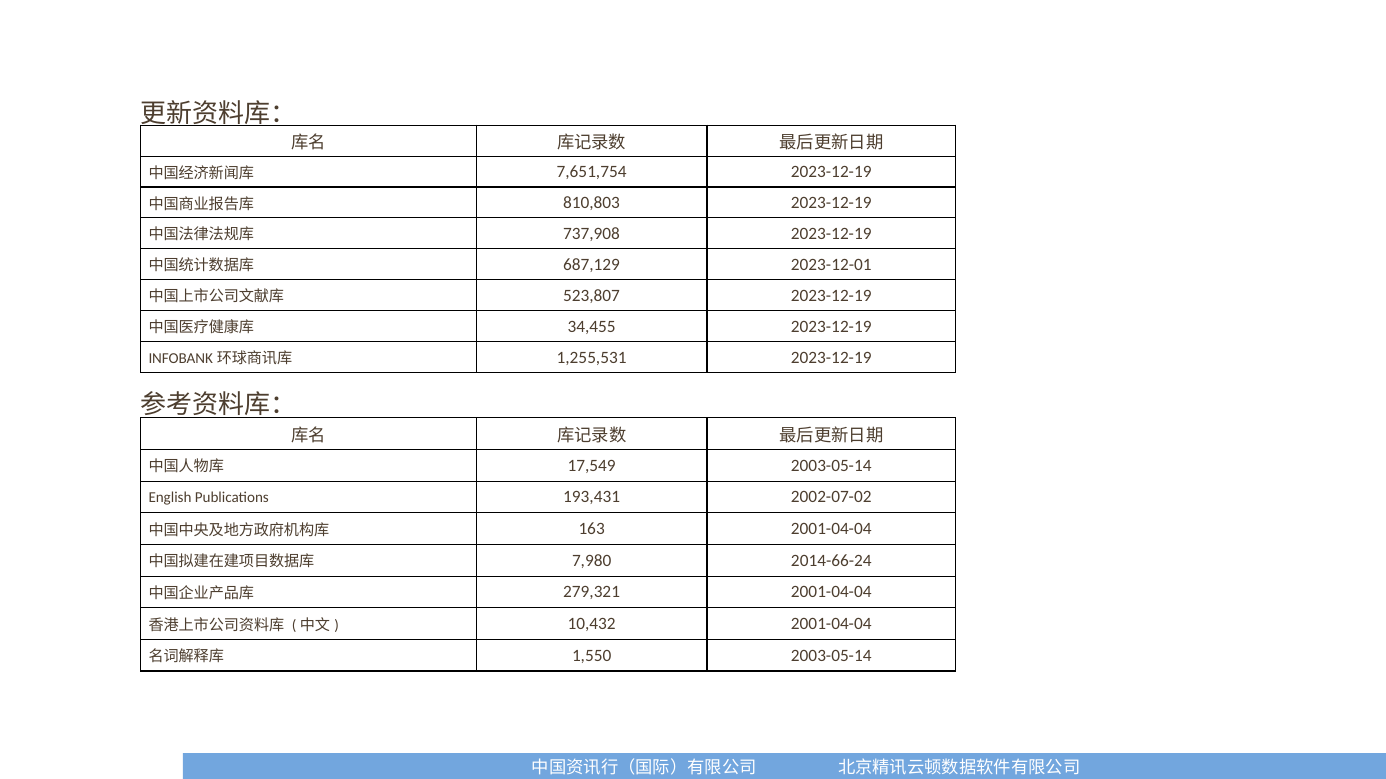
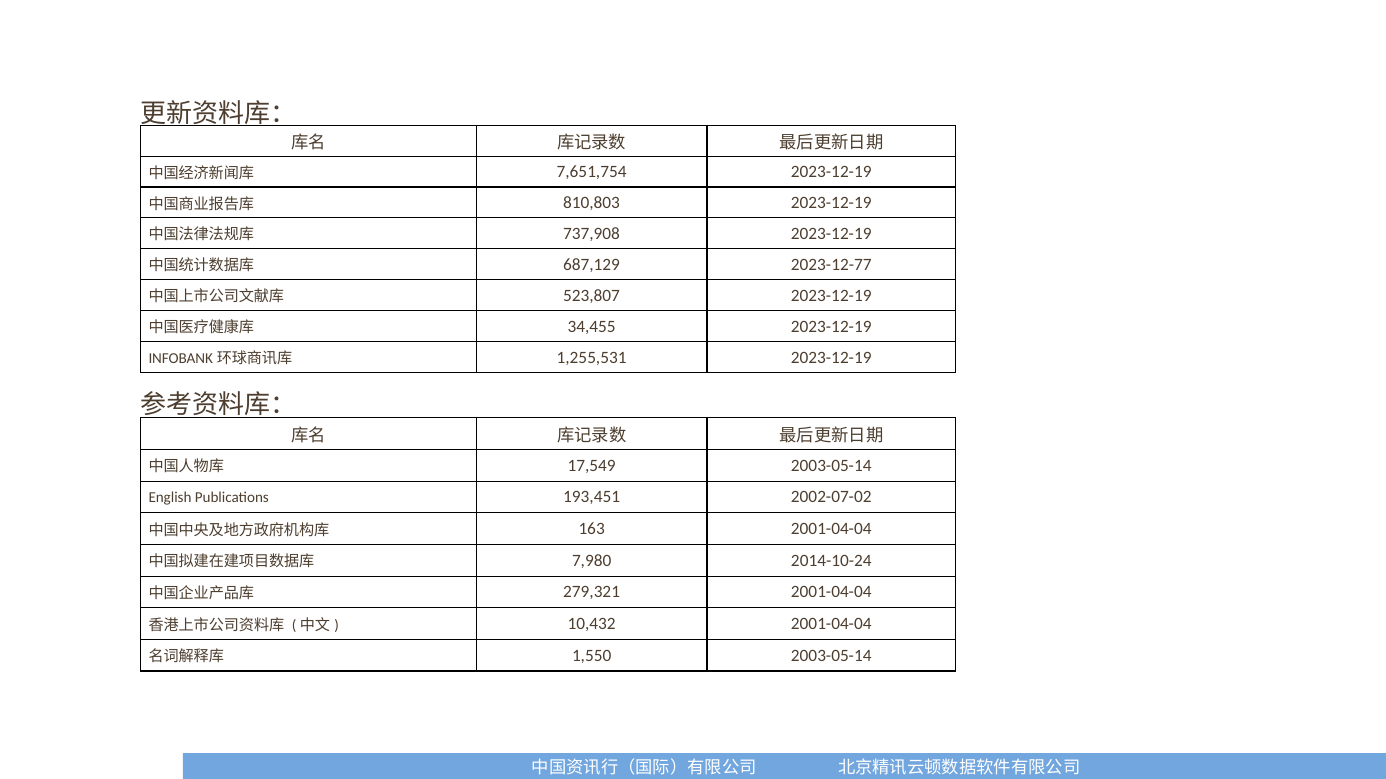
2023-12-01: 2023-12-01 -> 2023-12-77 (831, 265)
193,431: 193,431 -> 193,451 (592, 498)
2014-66-24: 2014-66-24 -> 2014-10-24 (831, 561)
